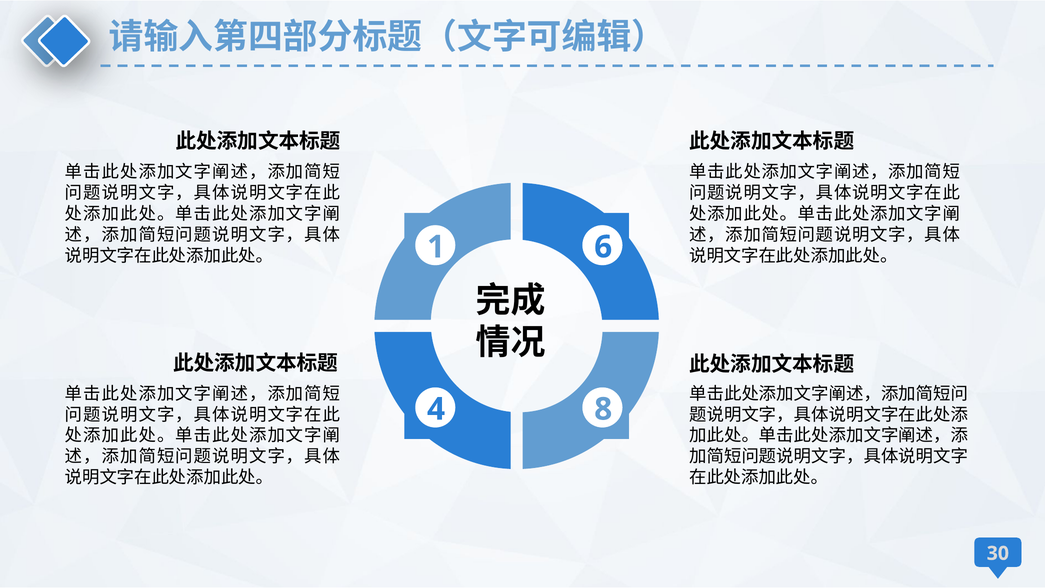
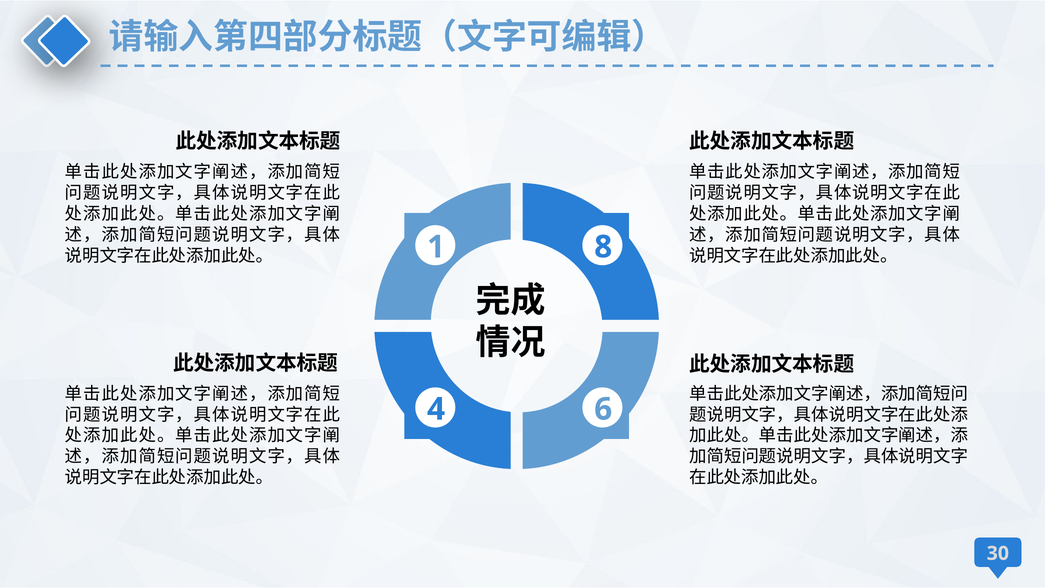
6: 6 -> 8 (603, 247)
8: 8 -> 6 (603, 409)
